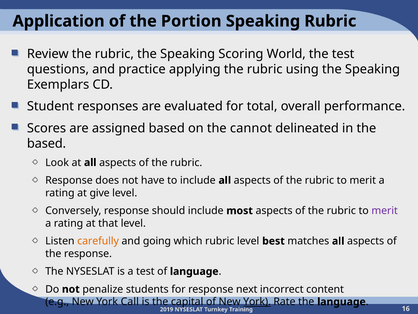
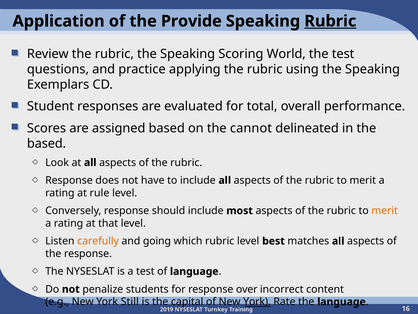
Portion: Portion -> Provide (191, 21)
Rubric underline: none -> present (330, 21)
give: give -> rule (99, 193)
merit colour: purple -> orange (385, 210)
next: next -> over (247, 289)
Call: Call -> Still (130, 301)
